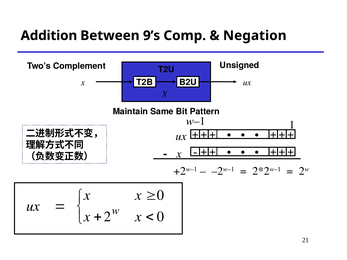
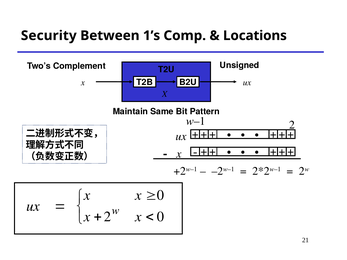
Addition: Addition -> Security (49, 36)
9’s: 9’s -> 1’s (152, 36)
Negation: Negation -> Locations (255, 36)
1: 1 -> 2 (292, 125)
